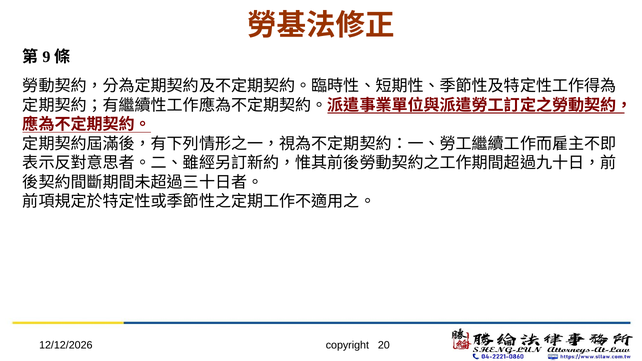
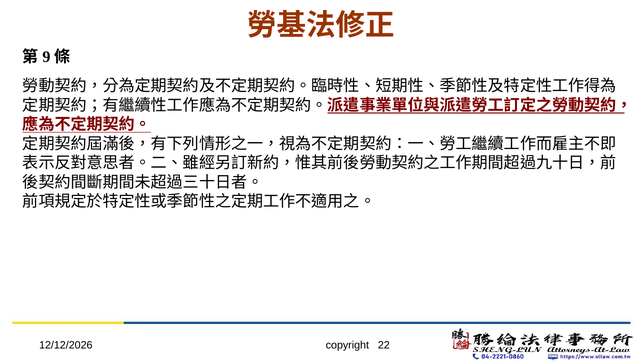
20: 20 -> 22 (384, 345)
